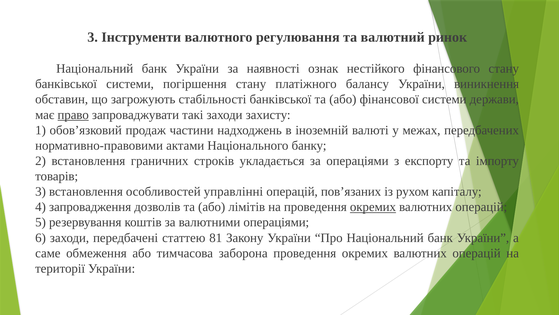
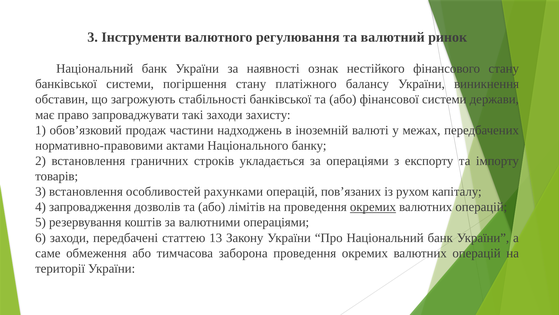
право underline: present -> none (73, 115)
управлінні: управлінні -> рахунками (233, 191)
81: 81 -> 13 (216, 237)
